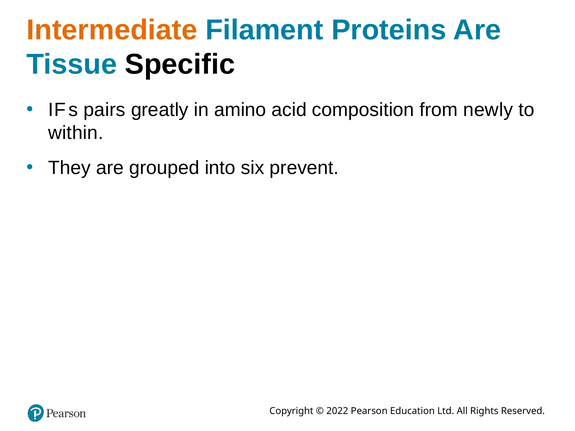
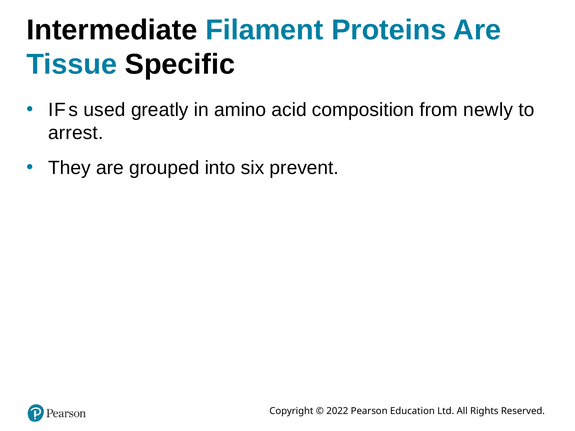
Intermediate colour: orange -> black (112, 30)
pairs: pairs -> used (104, 110)
within: within -> arrest (76, 133)
